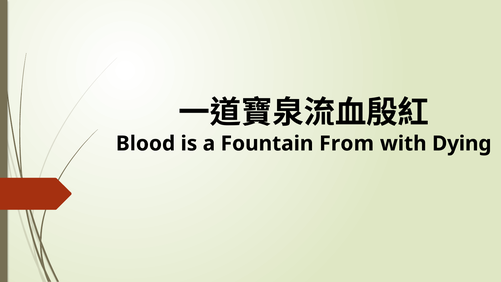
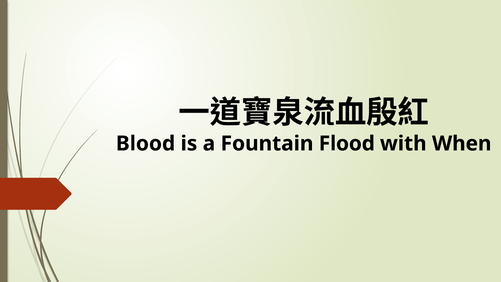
From: From -> Flood (347, 143)
Dying: Dying -> When (462, 143)
